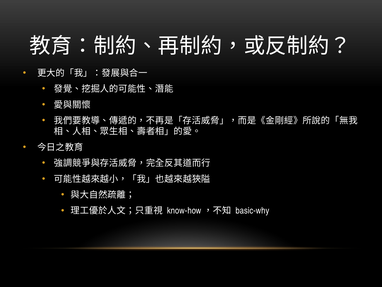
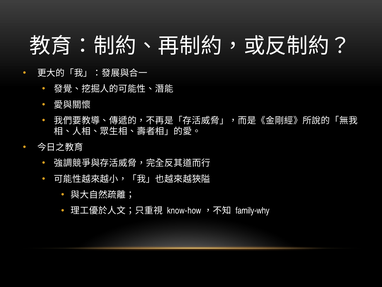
basic-why: basic-why -> family-why (253, 210)
